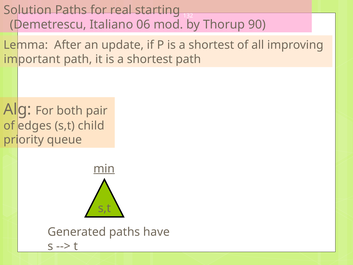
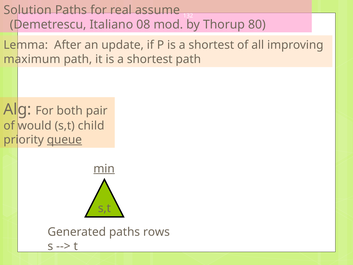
starting: starting -> assume (158, 10)
06: 06 -> 08 (143, 25)
90: 90 -> 80 (257, 25)
important: important -> maximum (32, 59)
edges: edges -> would (35, 126)
queue underline: none -> present (64, 140)
have: have -> rows (156, 232)
